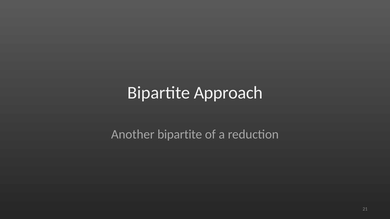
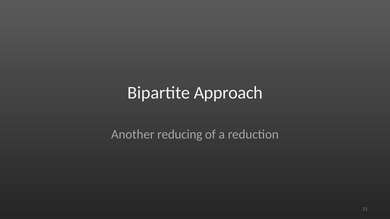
Another bipartite: bipartite -> reducing (180, 134)
